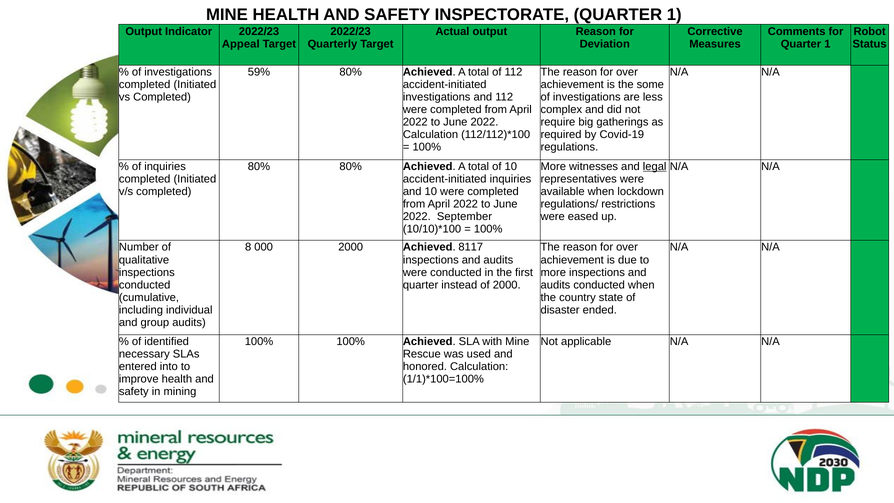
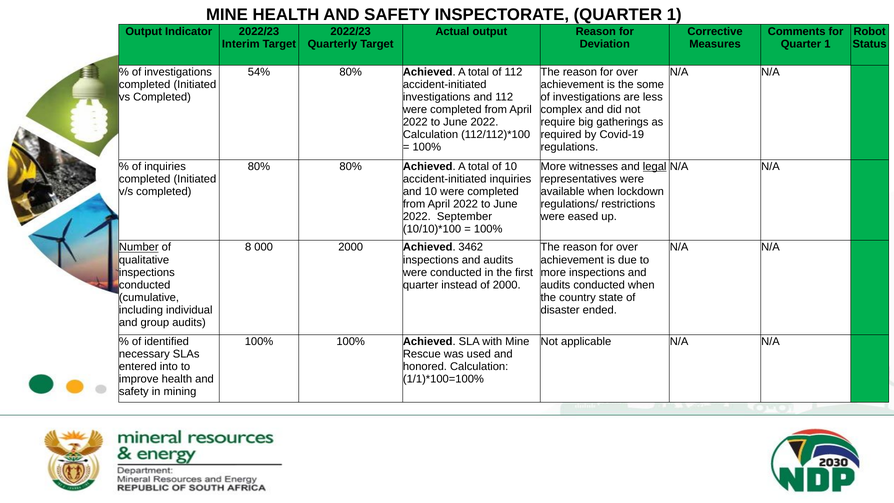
Appeal: Appeal -> Interim (241, 44)
59%: 59% -> 54% (259, 72)
Number underline: none -> present (139, 247)
8117: 8117 -> 3462 (471, 247)
